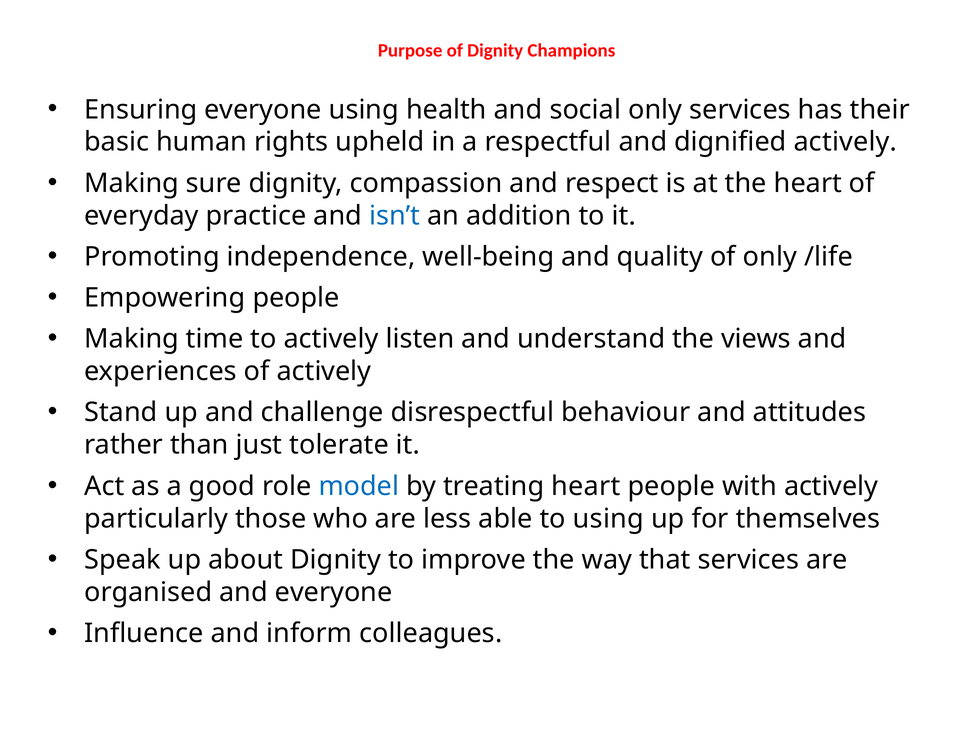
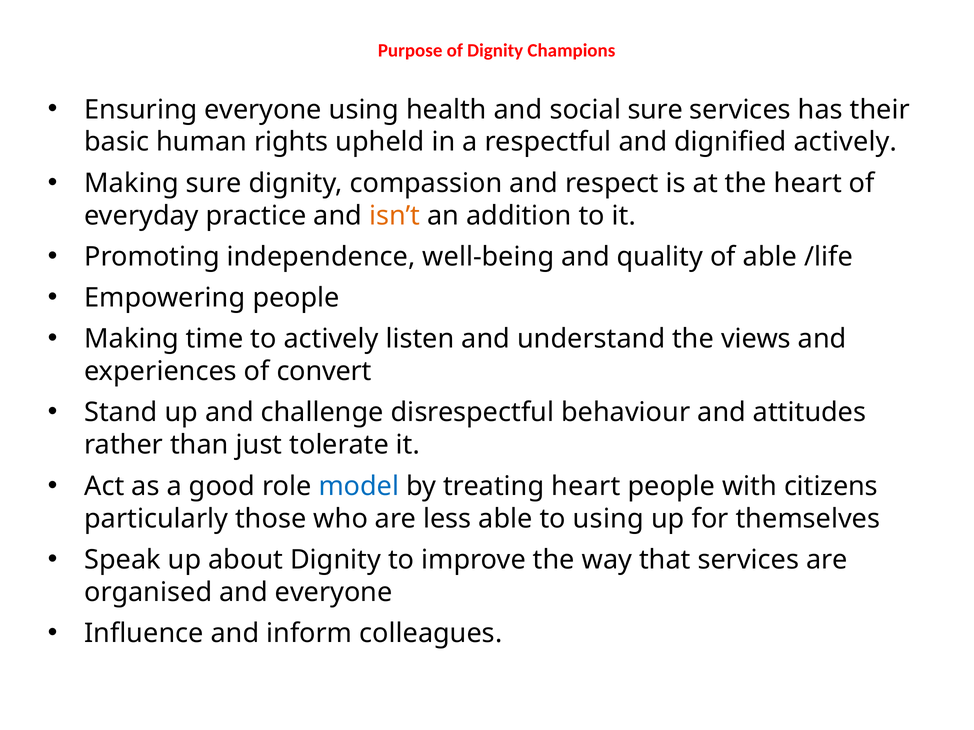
social only: only -> sure (655, 110)
isn’t colour: blue -> orange (395, 216)
of only: only -> able (770, 257)
of actively: actively -> convert (324, 372)
with actively: actively -> citizens (831, 486)
